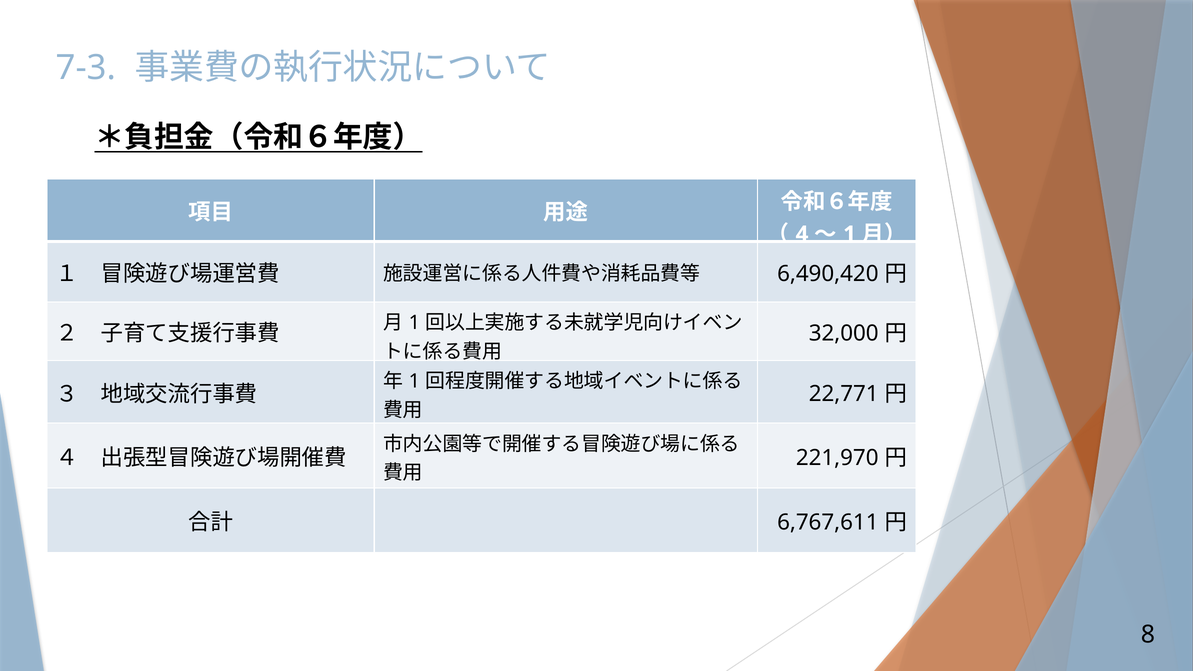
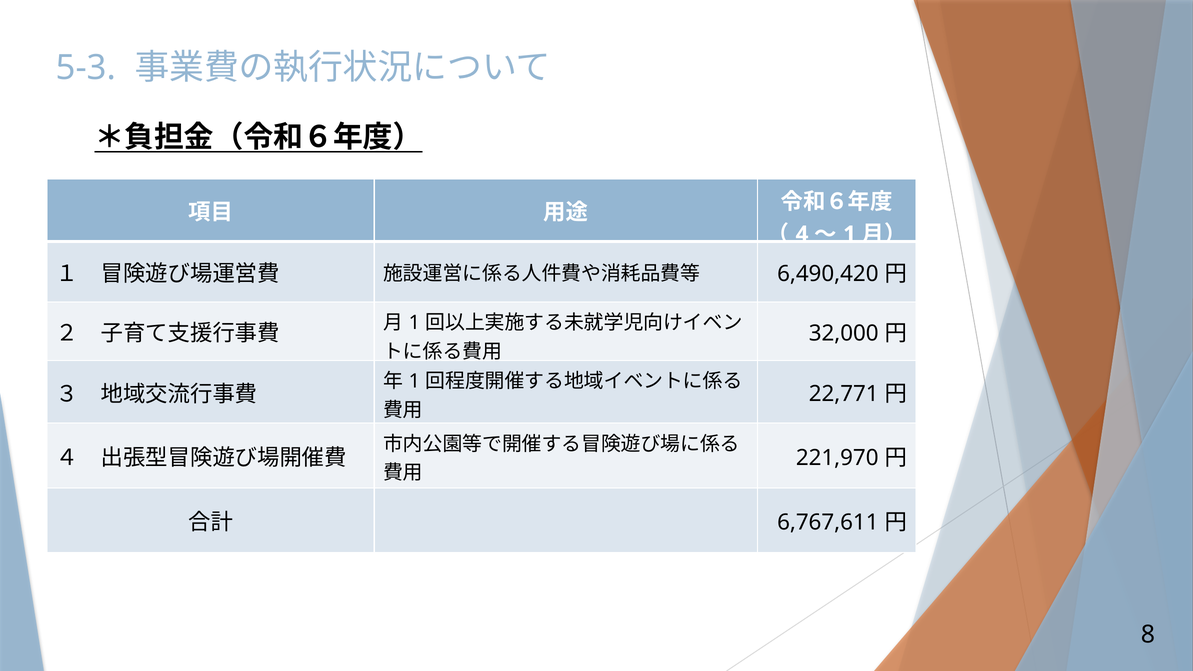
7-3: 7-3 -> 5-3 (86, 68)
